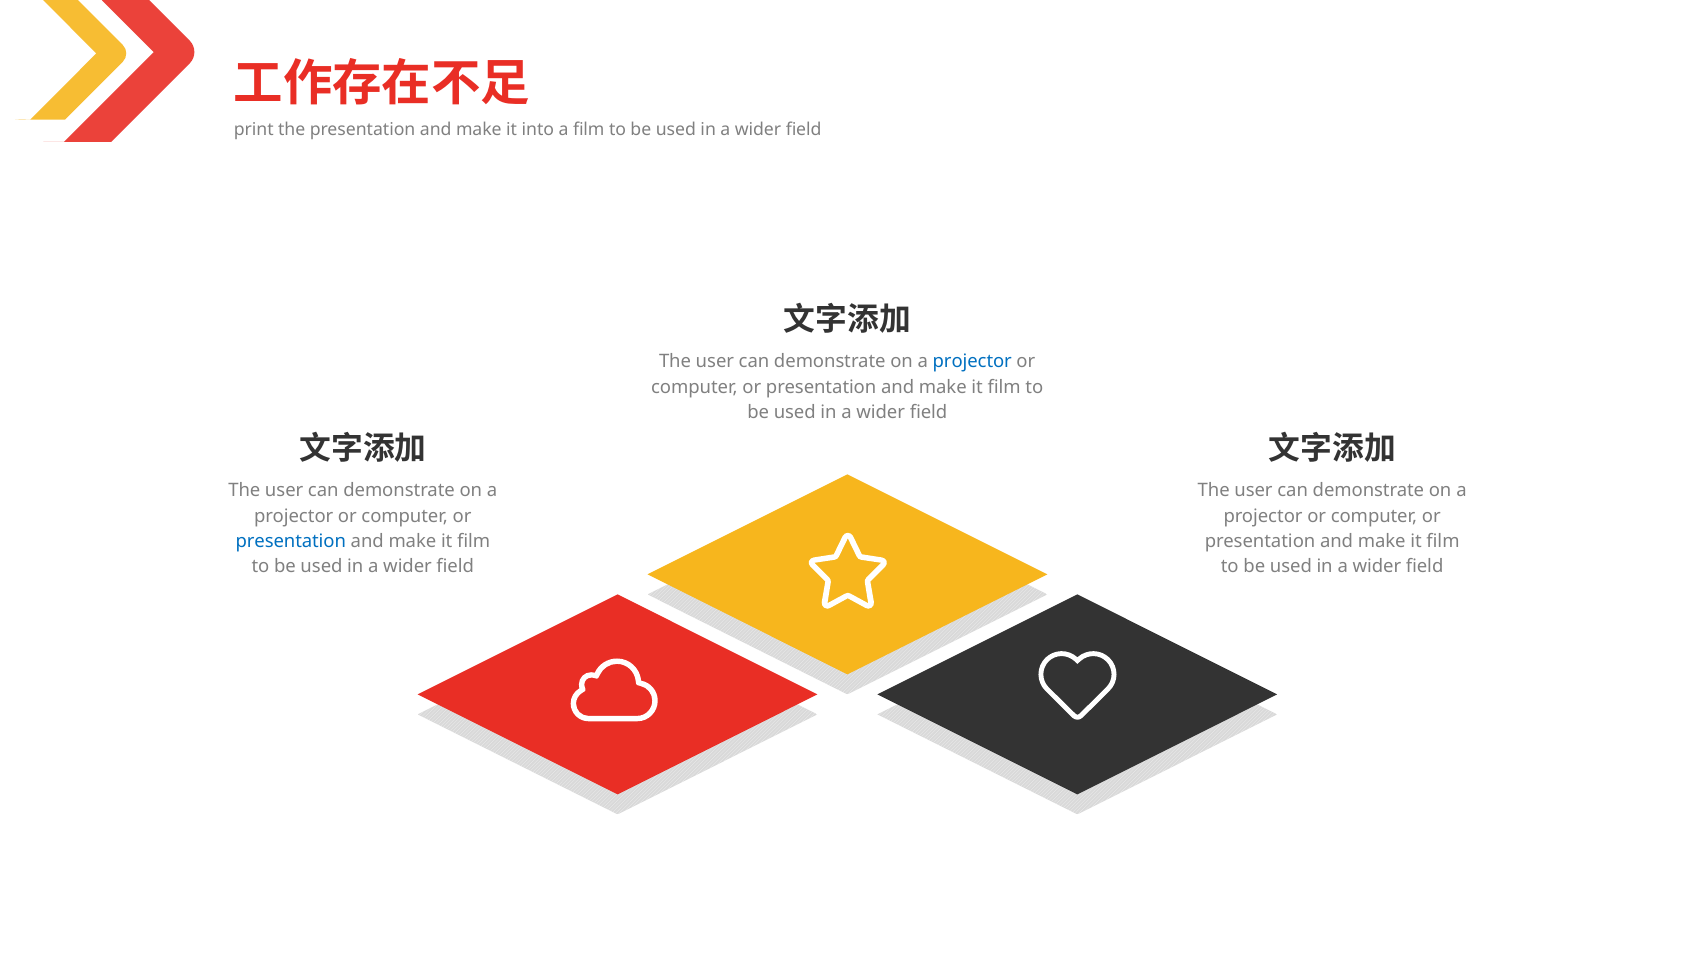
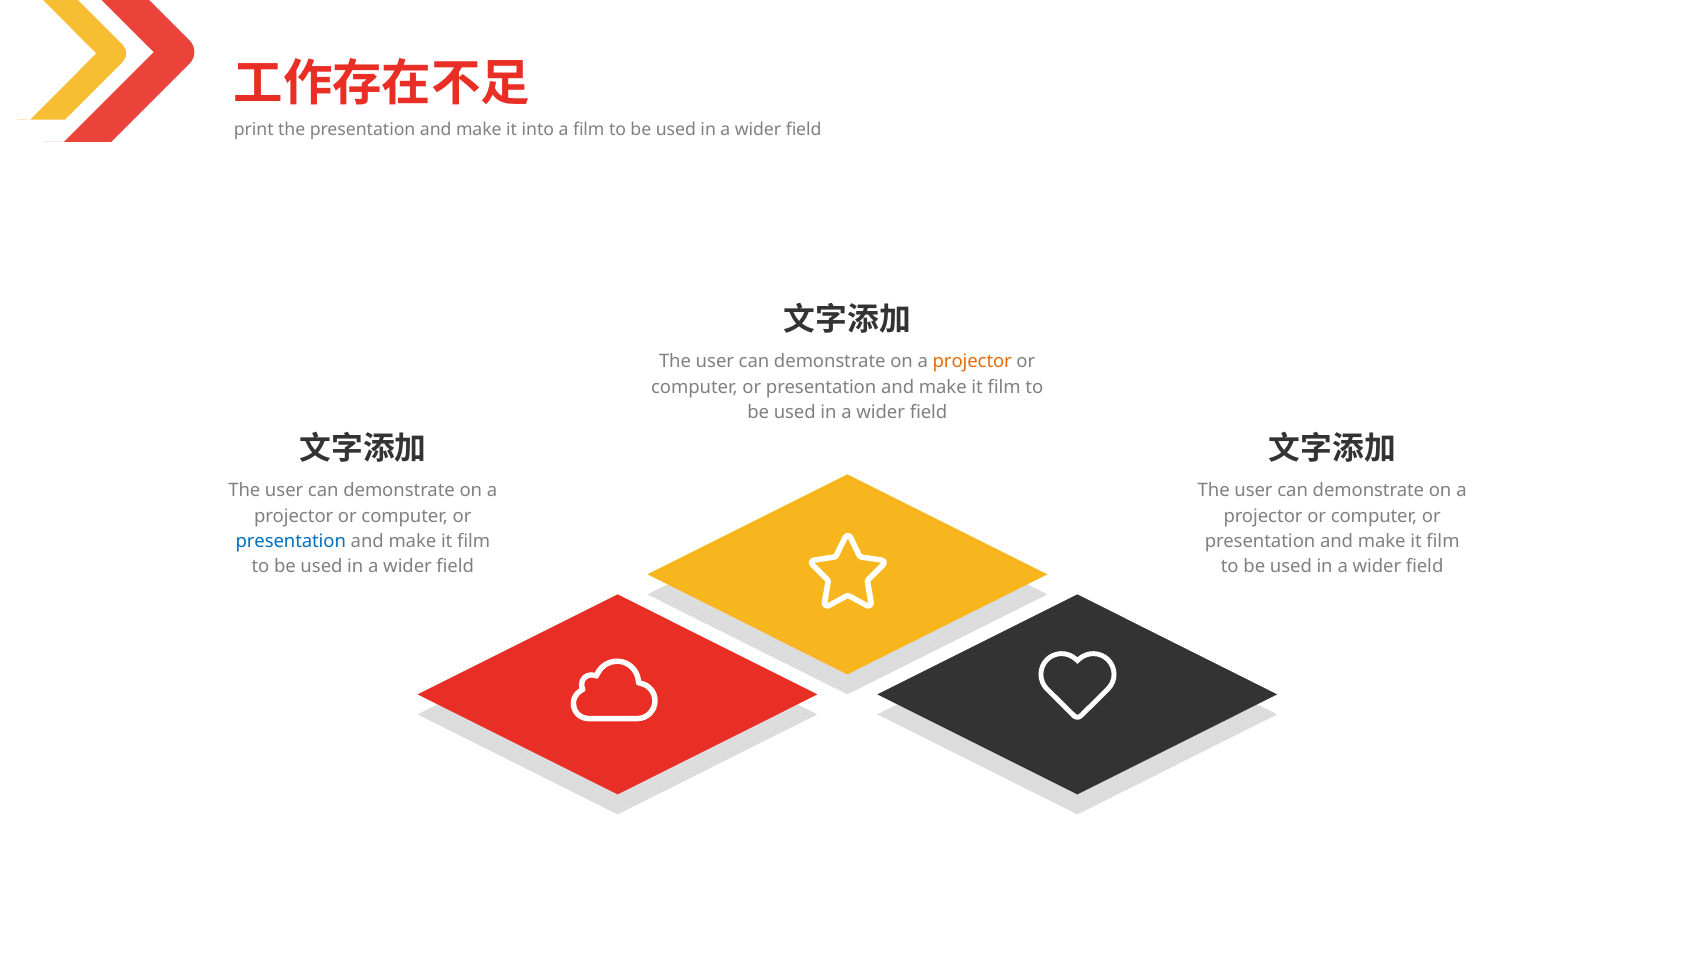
projector colour: blue -> orange (972, 362)
